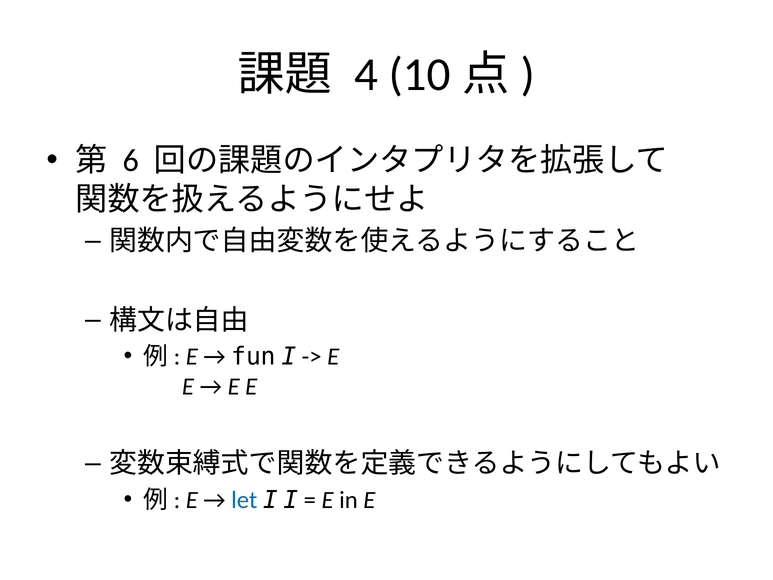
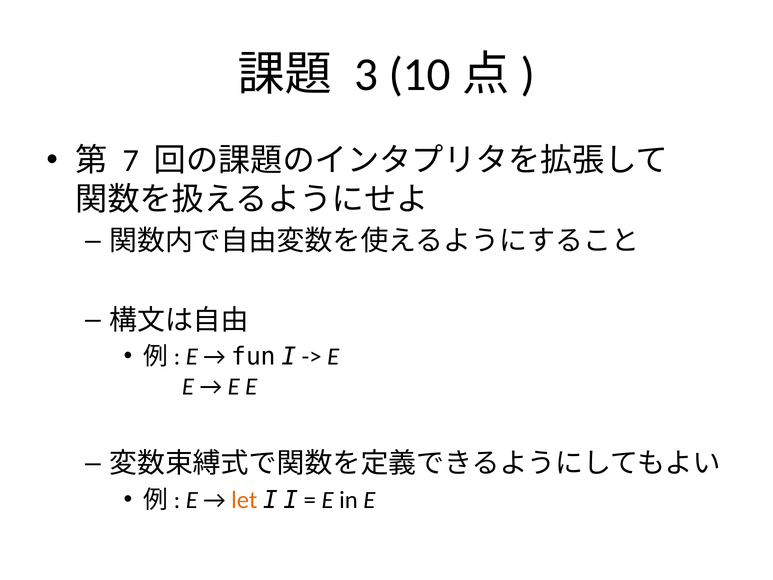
4: 4 -> 3 (366, 75)
6: 6 -> 7 (131, 161)
let colour: blue -> orange (244, 500)
